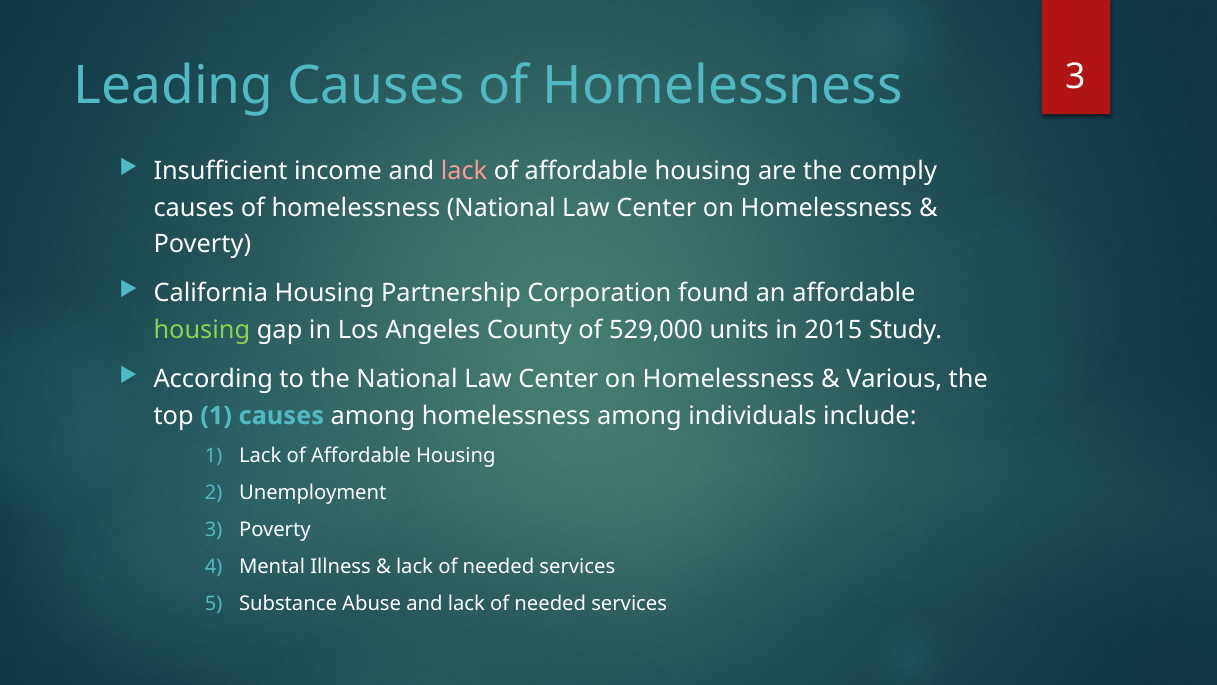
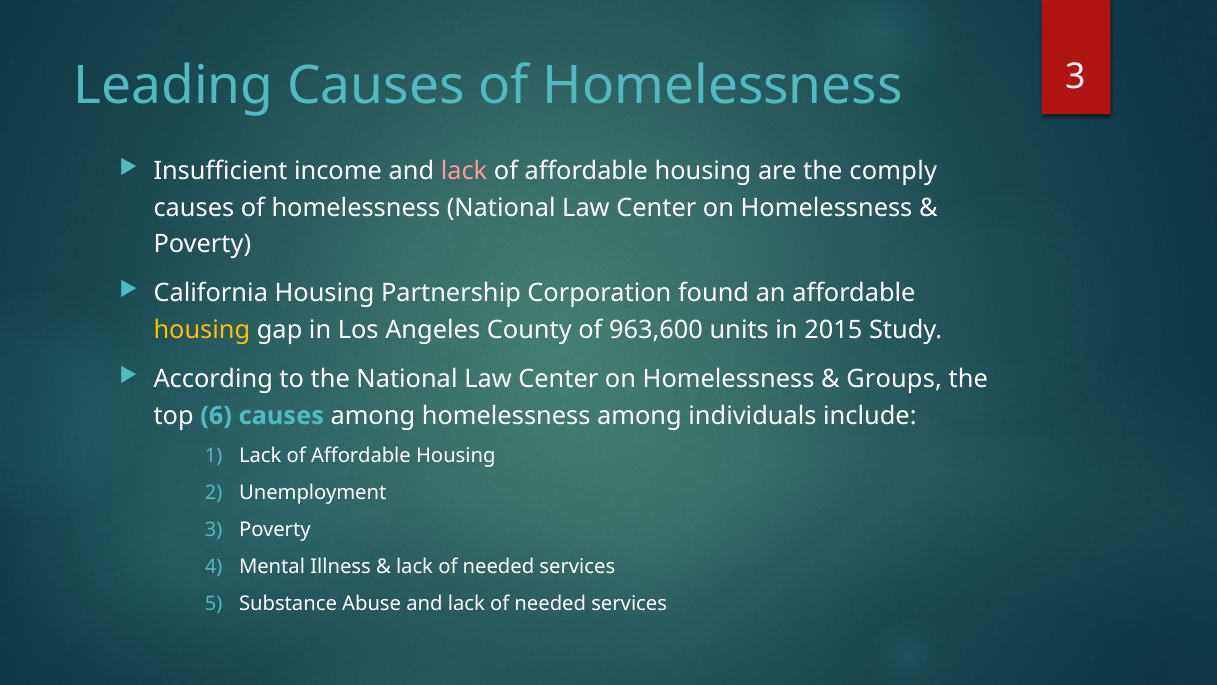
housing colour: light green -> yellow (202, 330)
529,000: 529,000 -> 963,600 (656, 330)
Various: Various -> Groups (894, 379)
top 1: 1 -> 6 (216, 415)
